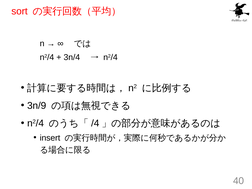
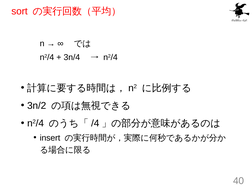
3n/9: 3n/9 -> 3n/2 (37, 106)
